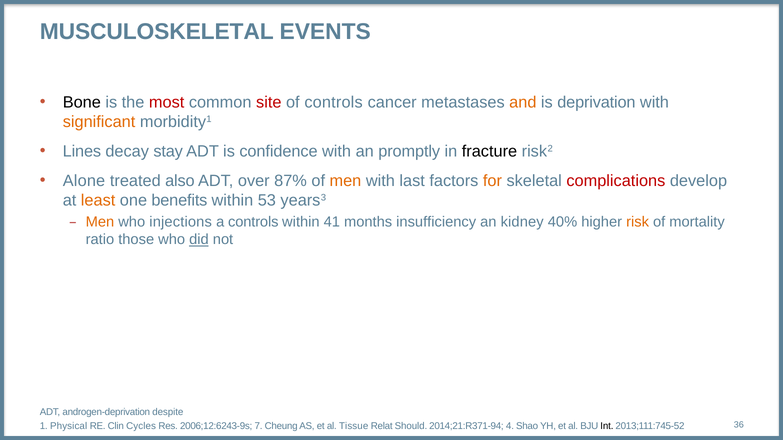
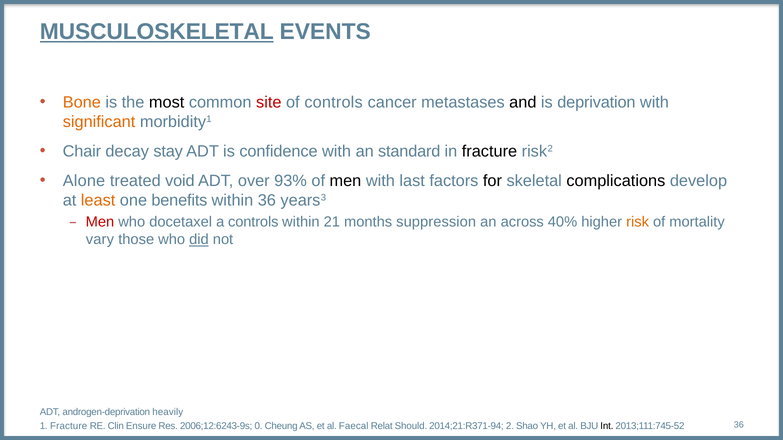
MUSCULOSKELETAL underline: none -> present (157, 32)
Bone colour: black -> orange (82, 102)
most colour: red -> black (167, 102)
and colour: orange -> black (523, 102)
Lines: Lines -> Chair (82, 151)
promptly: promptly -> standard (409, 151)
also: also -> void (180, 181)
87%: 87% -> 93% (291, 181)
men colour: orange -> black (345, 181)
for colour: orange -> black (492, 181)
complications colour: red -> black (616, 181)
within 53: 53 -> 36 (267, 200)
Men colour: orange -> red (100, 222)
injections: injections -> docetaxel (181, 222)
41: 41 -> 21 (332, 222)
insufficiency: insufficiency -> suppression (436, 222)
kidney: kidney -> across (522, 222)
ratio: ratio -> vary (100, 240)
despite: despite -> heavily (168, 412)
1 Physical: Physical -> Fracture (69, 426)
Cycles: Cycles -> Ensure (141, 426)
7: 7 -> 0 (259, 426)
Tissue: Tissue -> Faecal (354, 426)
4: 4 -> 2 (510, 426)
